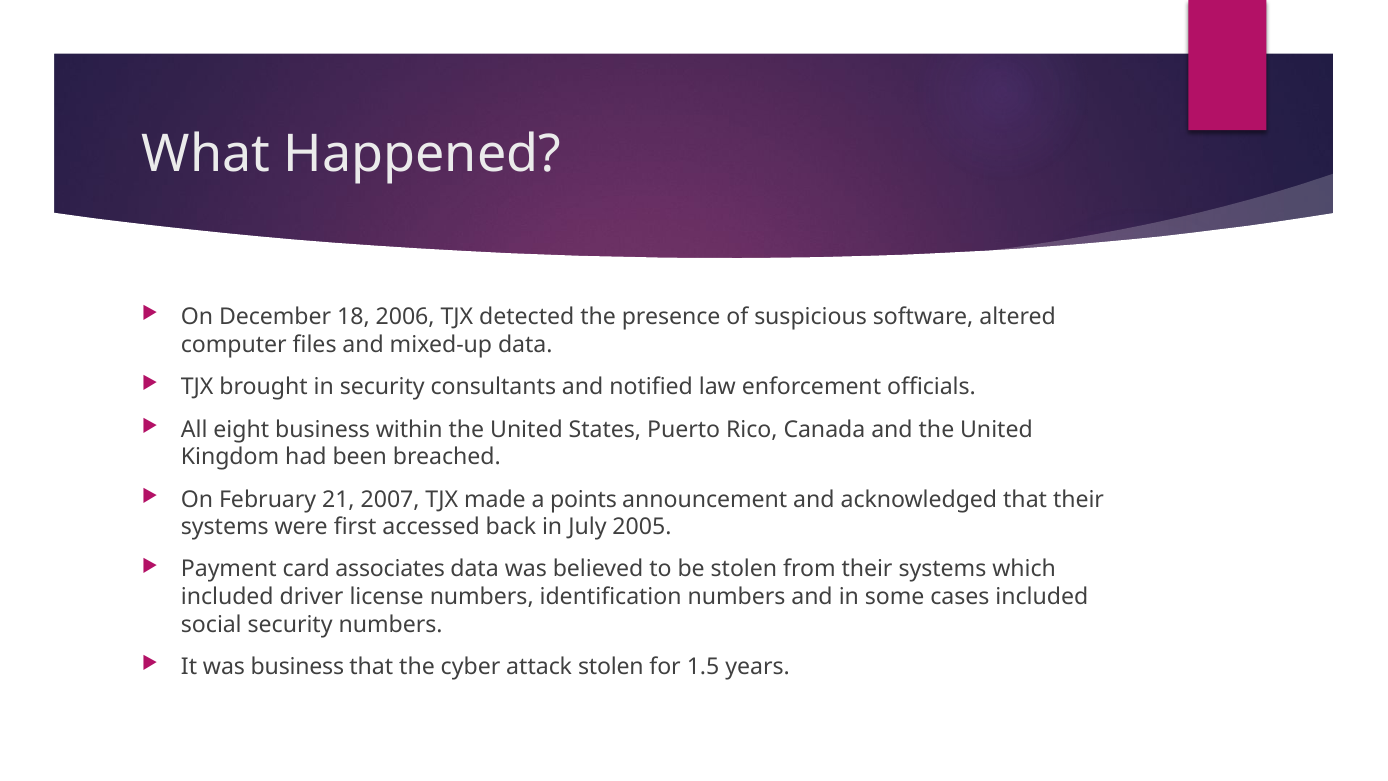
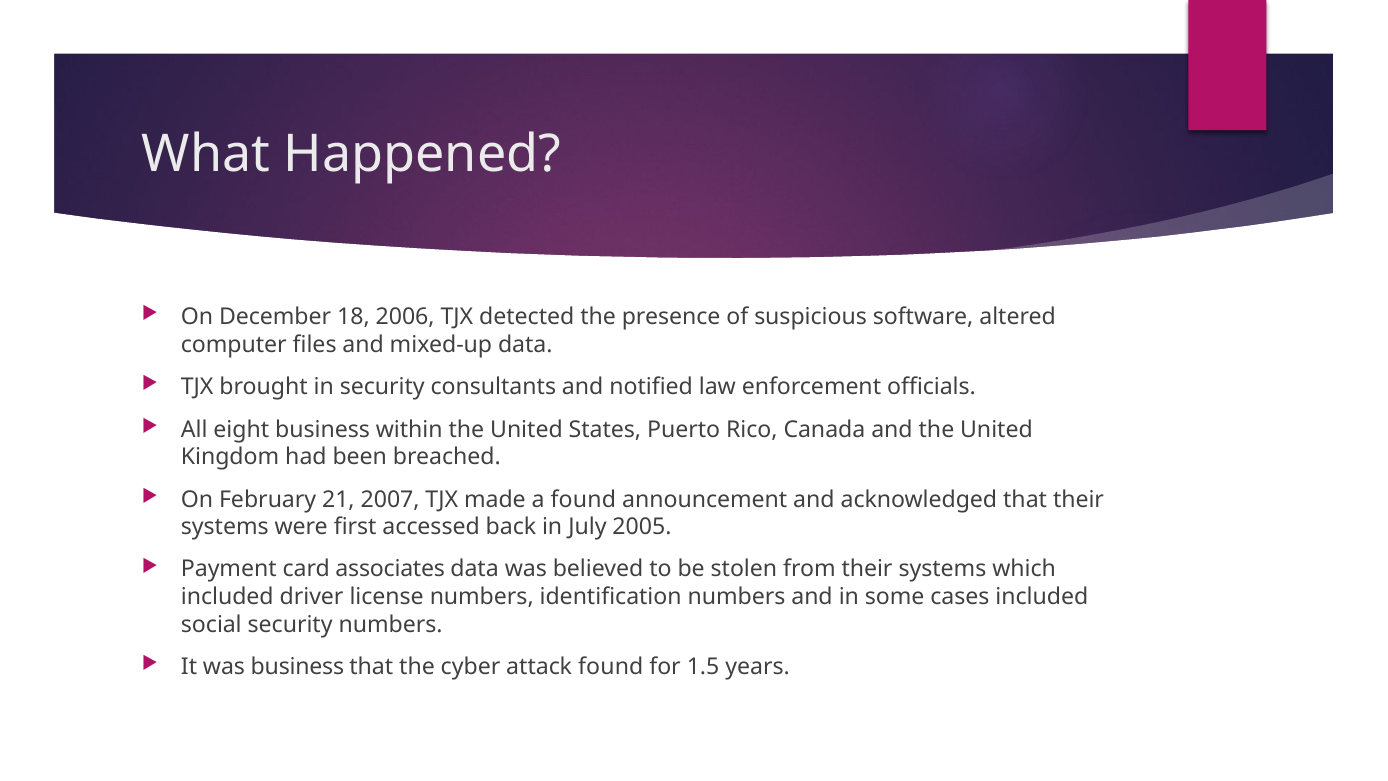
a points: points -> found (583, 499)
attack stolen: stolen -> found (611, 667)
